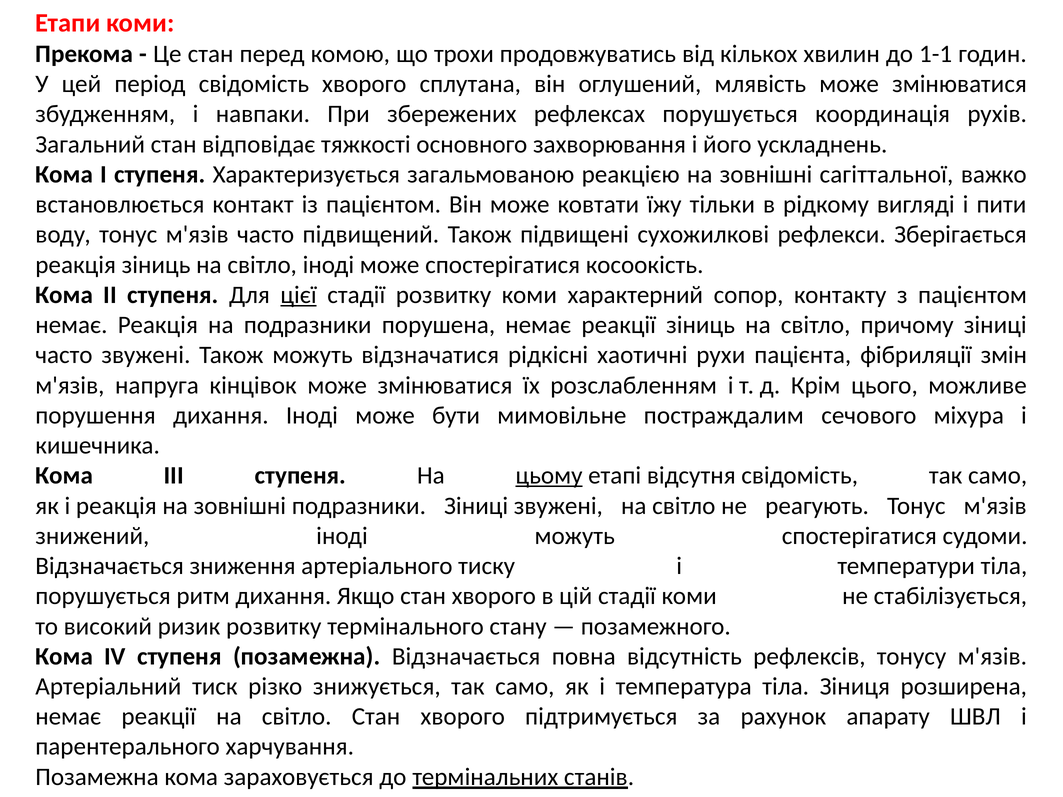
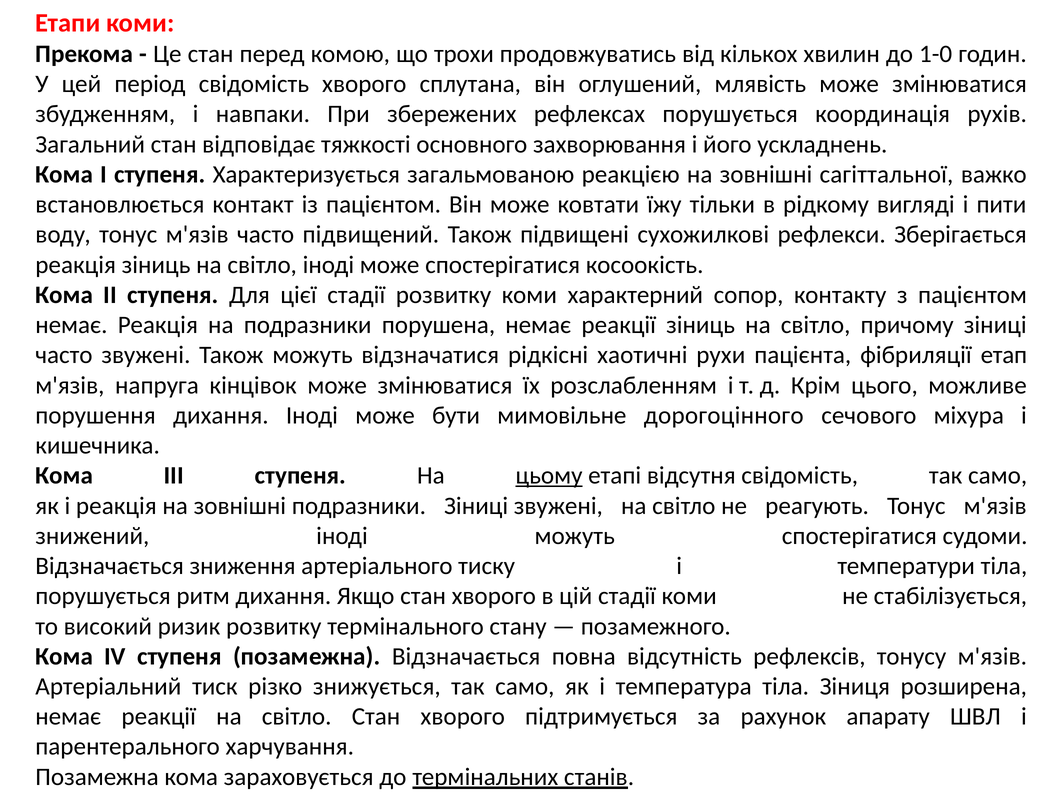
1-1: 1-1 -> 1-0 (936, 54)
цієї underline: present -> none (299, 295)
змін: змін -> етап (1004, 355)
постраждалим: постраждалим -> дорогоцінного (724, 415)
